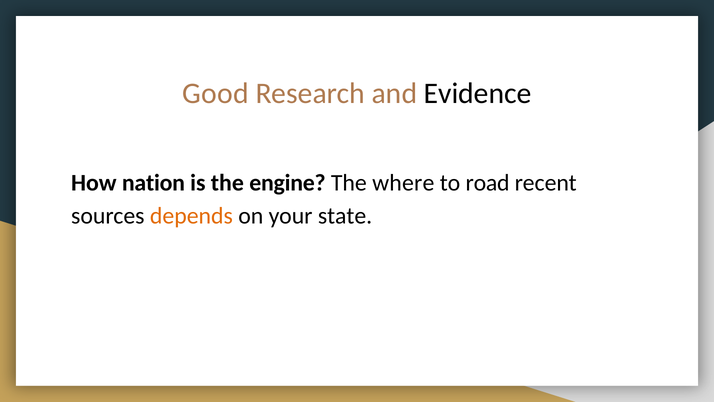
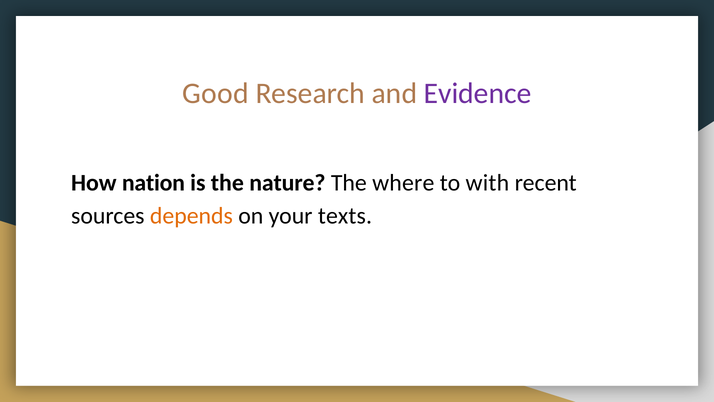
Evidence colour: black -> purple (478, 93)
engine: engine -> nature (287, 183)
road: road -> with (487, 183)
state: state -> texts (345, 216)
